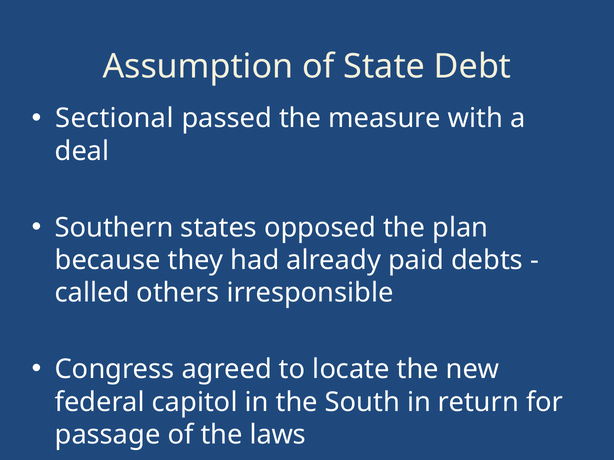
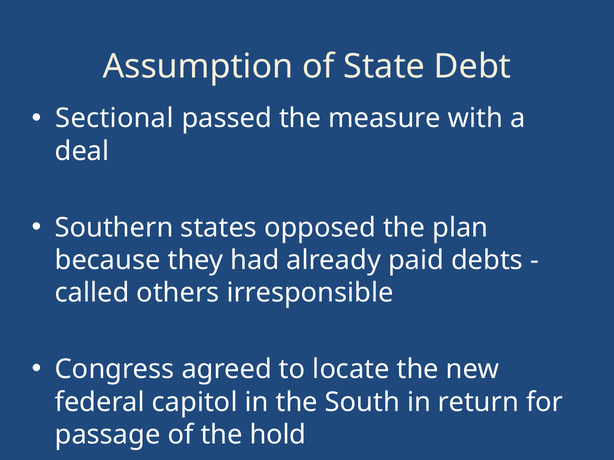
laws: laws -> hold (278, 435)
